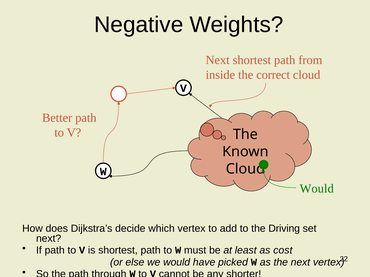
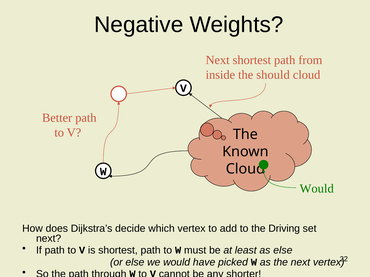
correct: correct -> should (273, 75)
as cost: cost -> else (283, 251)
